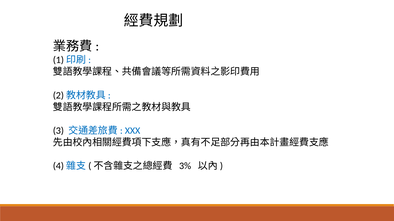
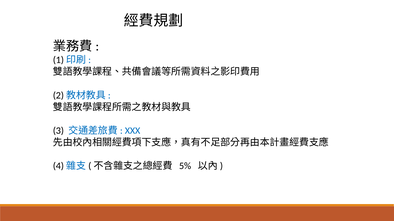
3%: 3% -> 5% (185, 166)
